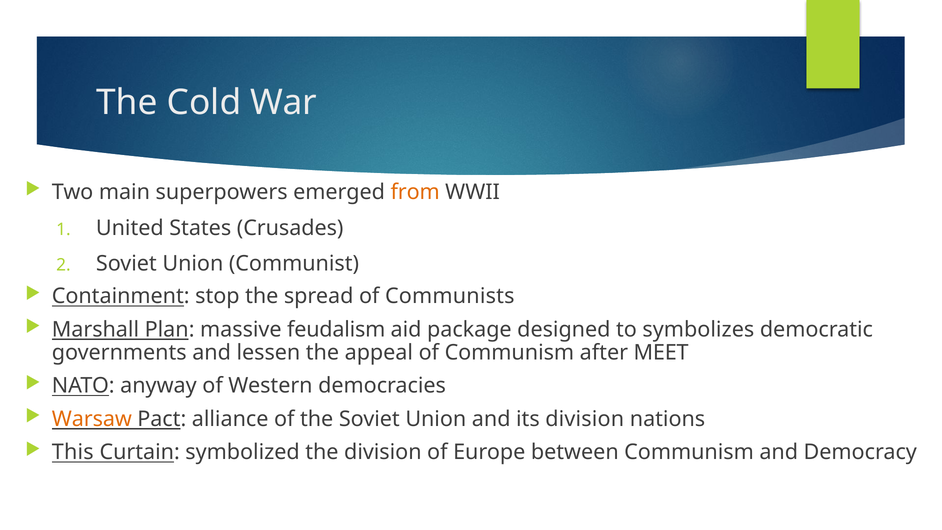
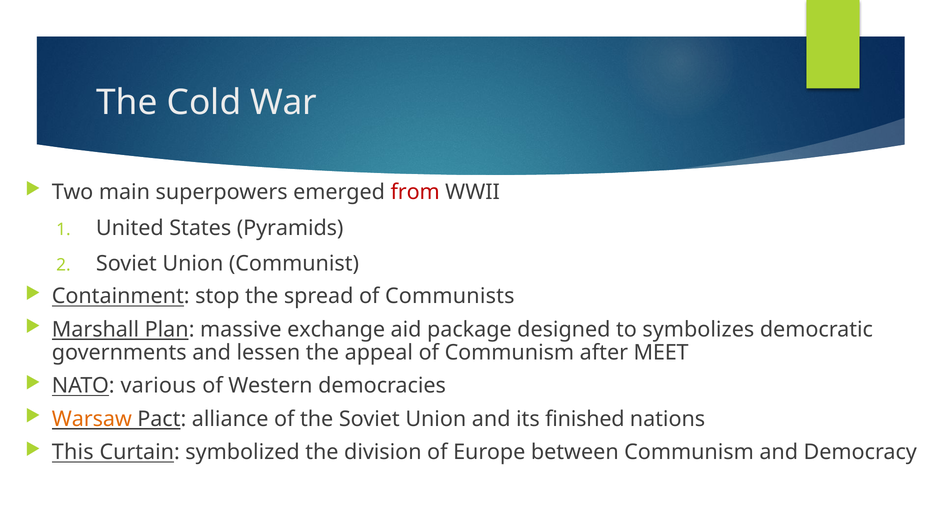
from colour: orange -> red (415, 192)
Crusades: Crusades -> Pyramids (290, 228)
feudalism: feudalism -> exchange (336, 329)
anyway: anyway -> various (158, 386)
its division: division -> finished (585, 419)
